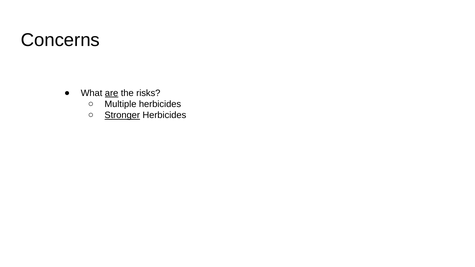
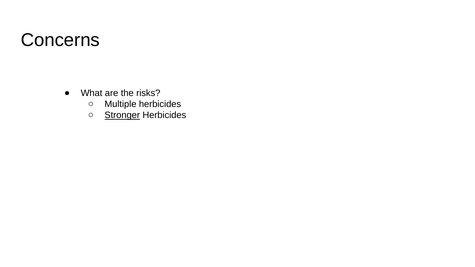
are underline: present -> none (112, 93)
